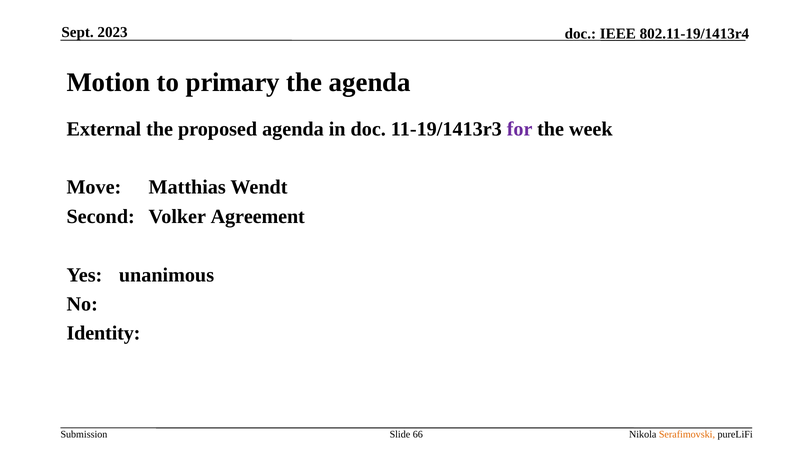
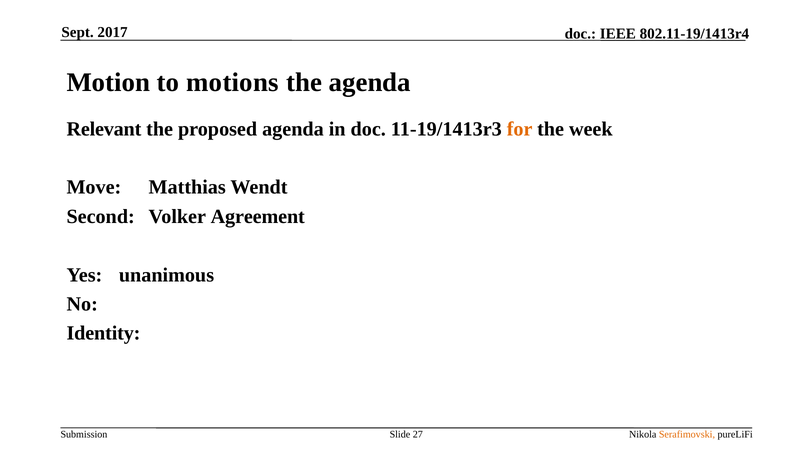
2023: 2023 -> 2017 (113, 32)
primary: primary -> motions (233, 82)
External: External -> Relevant (104, 129)
for colour: purple -> orange (520, 129)
66: 66 -> 27 (418, 435)
